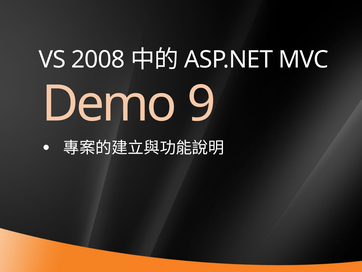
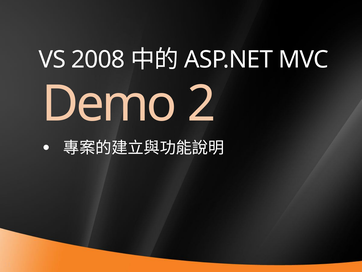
9: 9 -> 2 (202, 104)
